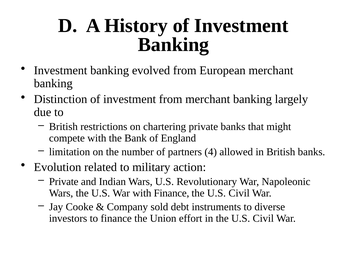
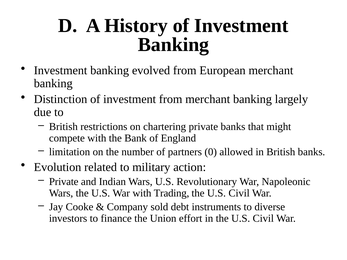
4: 4 -> 0 (211, 152)
with Finance: Finance -> Trading (171, 193)
